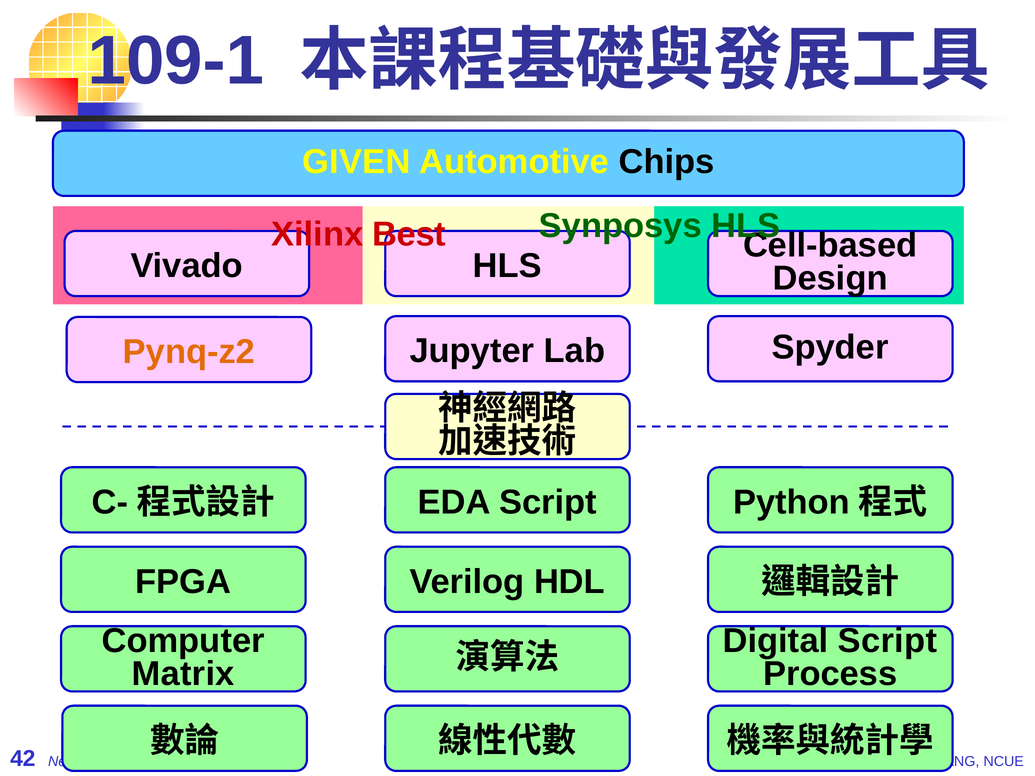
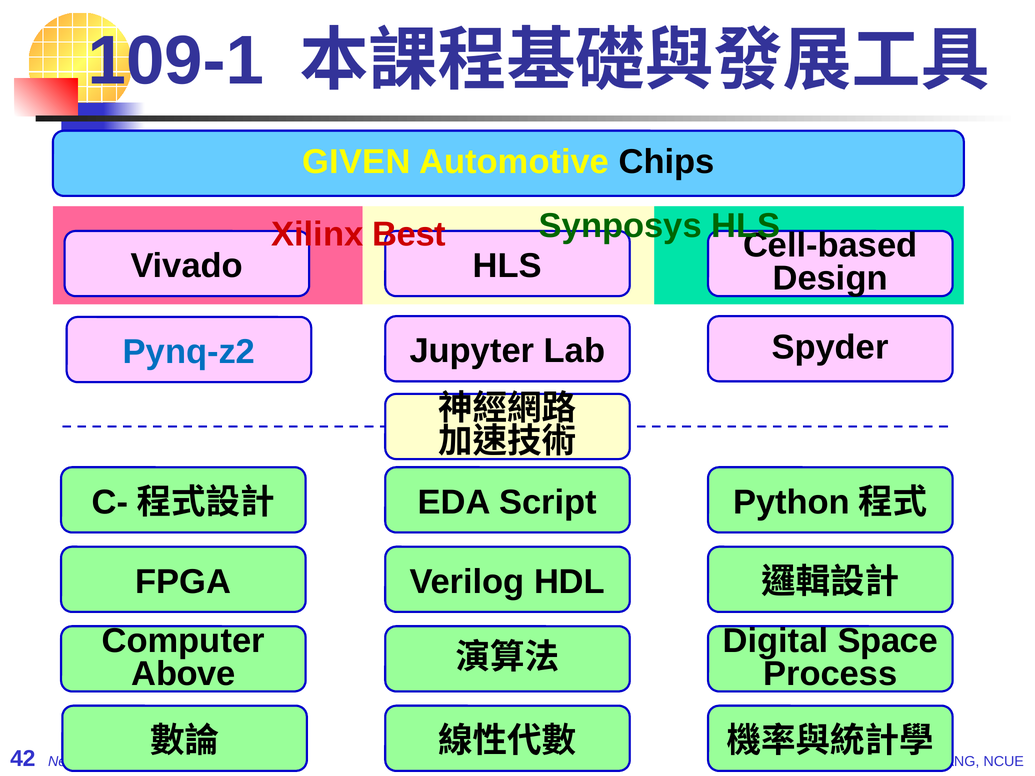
Pynq-z2 colour: orange -> blue (189, 352)
Digital Script: Script -> Space (888, 641)
Matrix: Matrix -> Above (183, 674)
